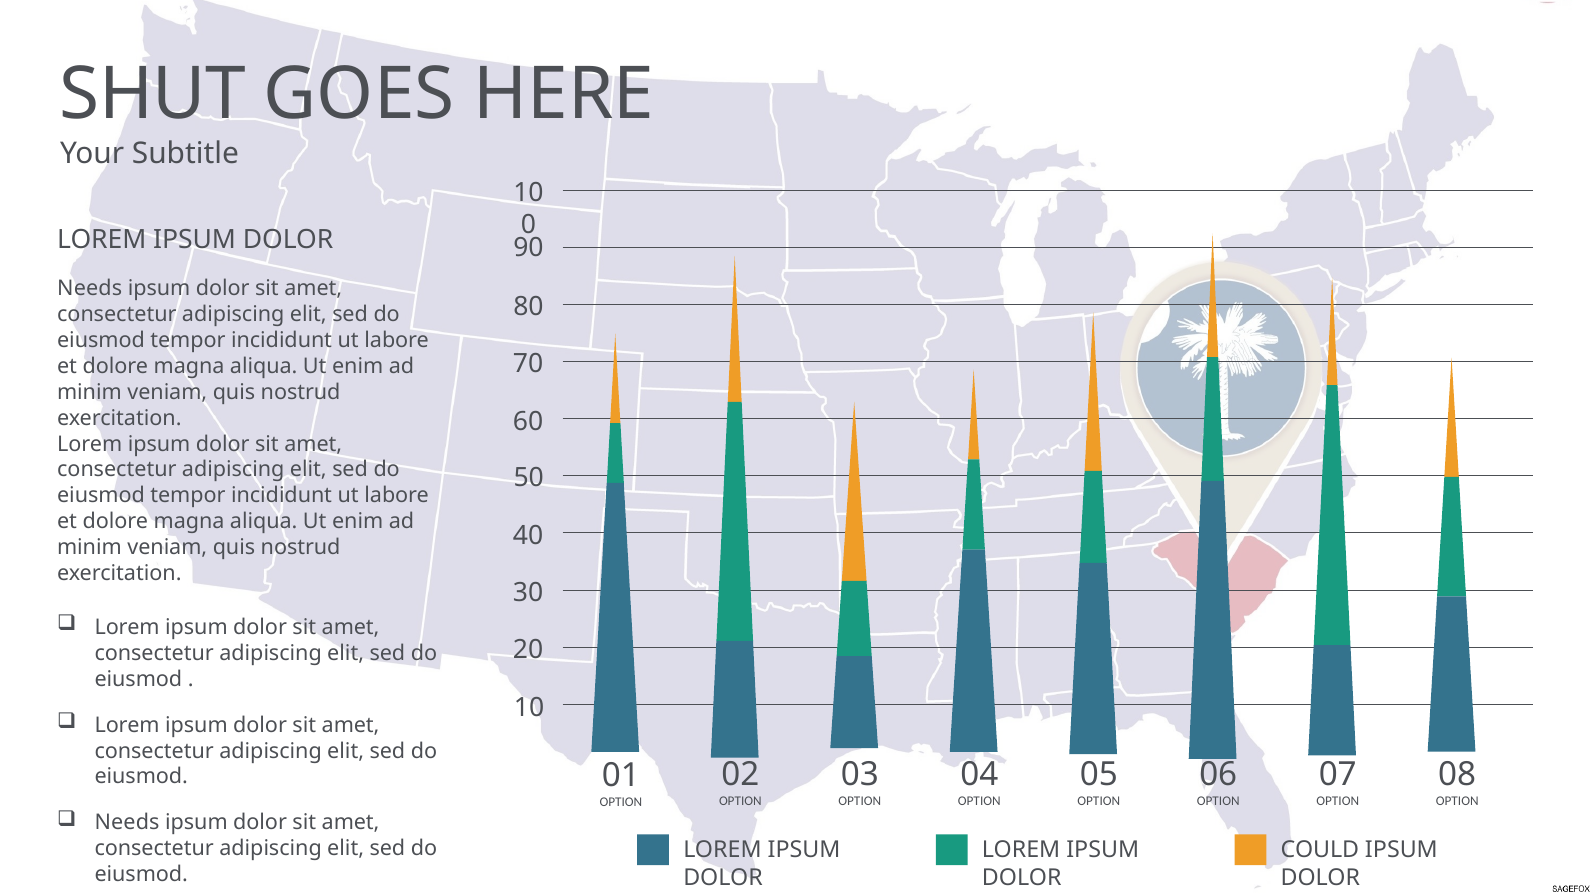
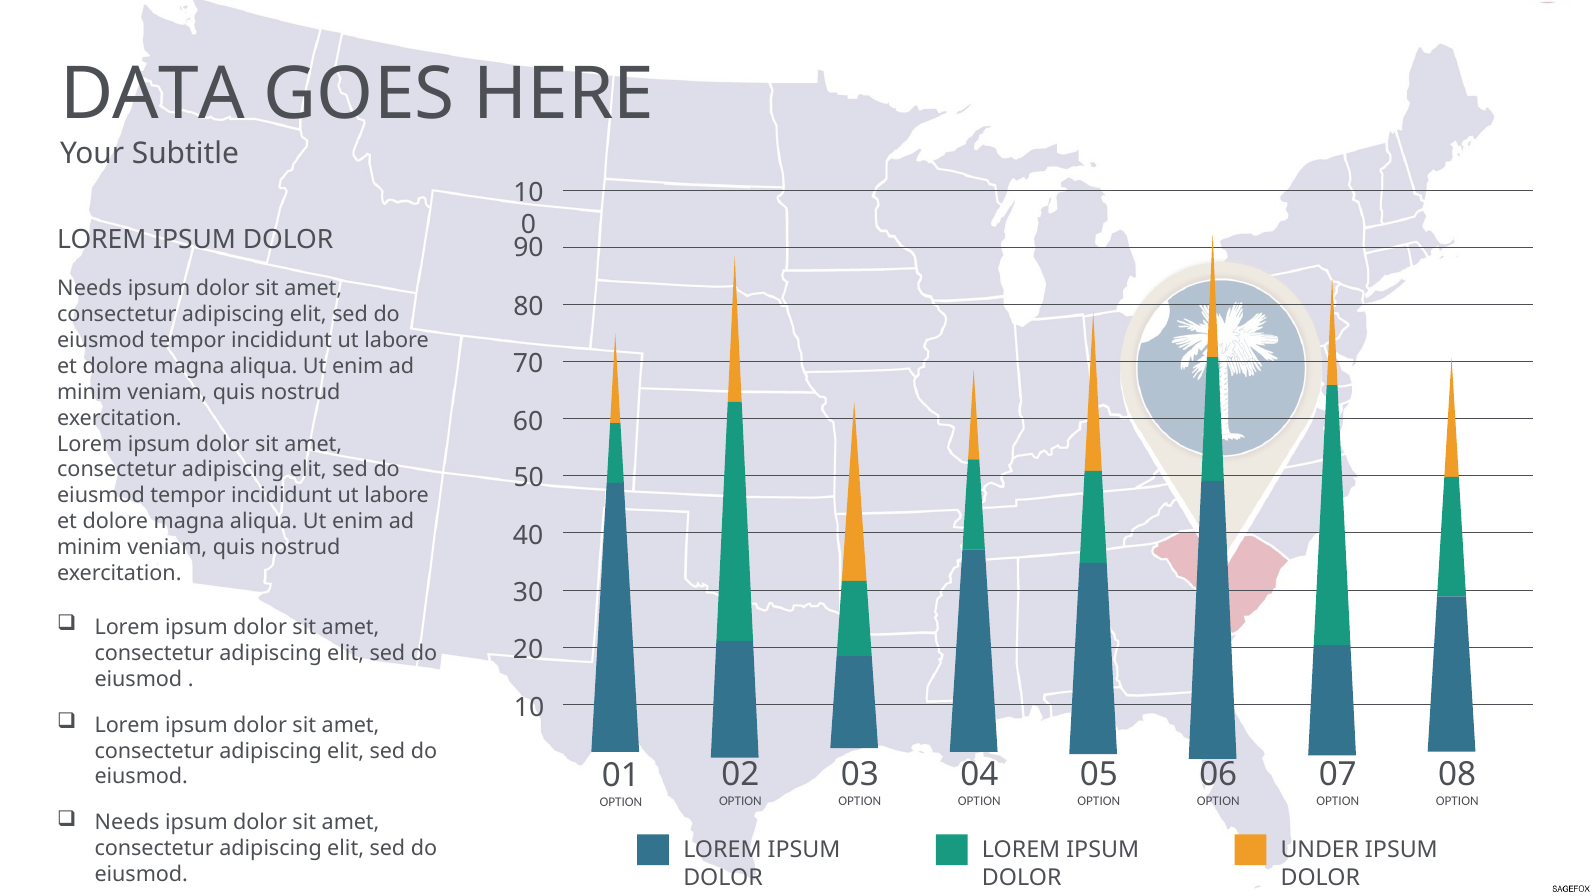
SHUT: SHUT -> DATA (153, 95)
COULD: COULD -> UNDER (1320, 850)
